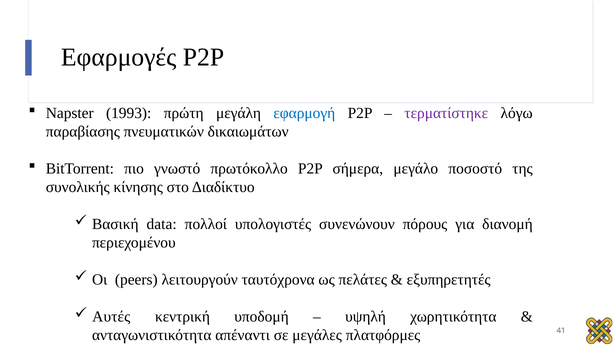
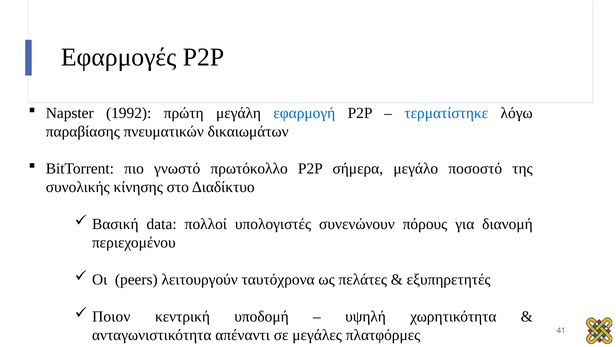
1993: 1993 -> 1992 (129, 113)
τερματίστηκε colour: purple -> blue (446, 113)
Αυτές: Αυτές -> Ποιον (111, 316)
